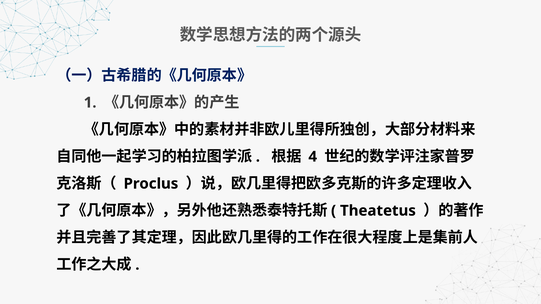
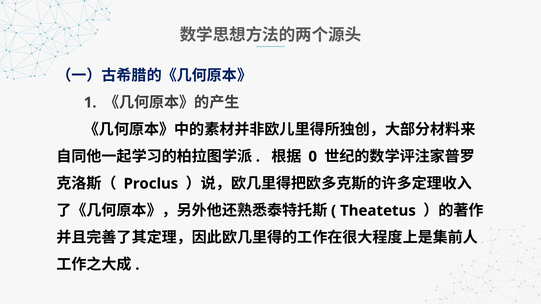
4: 4 -> 0 (313, 157)
